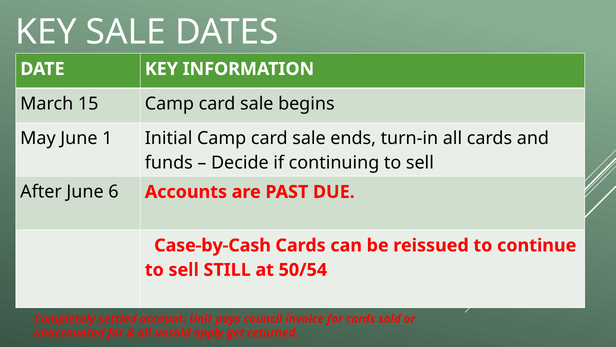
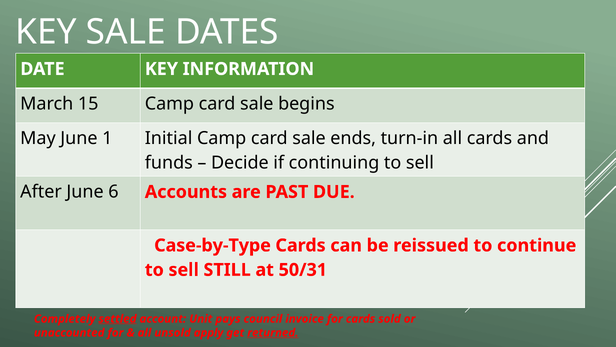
Case-by-Cash: Case-by-Cash -> Case-by-Type (213, 245)
50/54: 50/54 -> 50/31 (303, 270)
settled underline: none -> present (117, 318)
